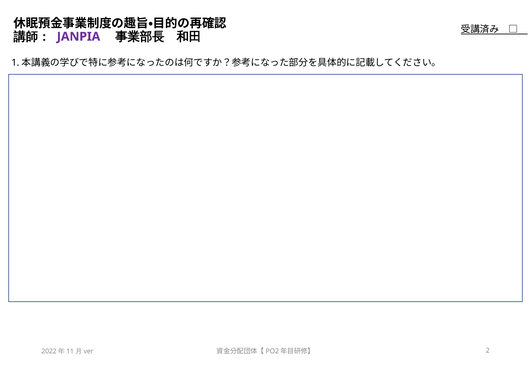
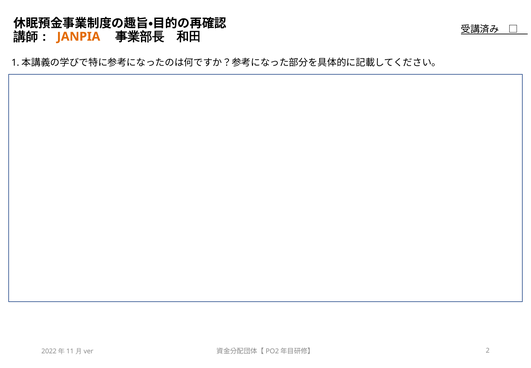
JANPIA colour: purple -> orange (79, 37)
